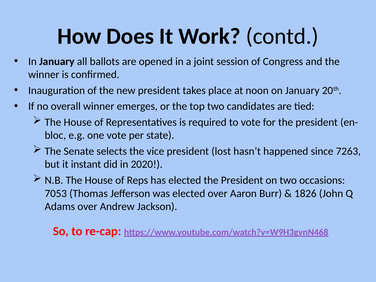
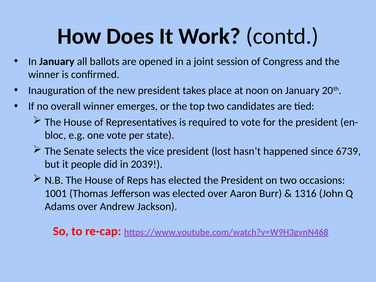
7263: 7263 -> 6739 (348, 151)
instant: instant -> people (86, 164)
2020: 2020 -> 2039 (147, 164)
7053: 7053 -> 1001 (56, 193)
1826: 1826 -> 1316 (305, 193)
